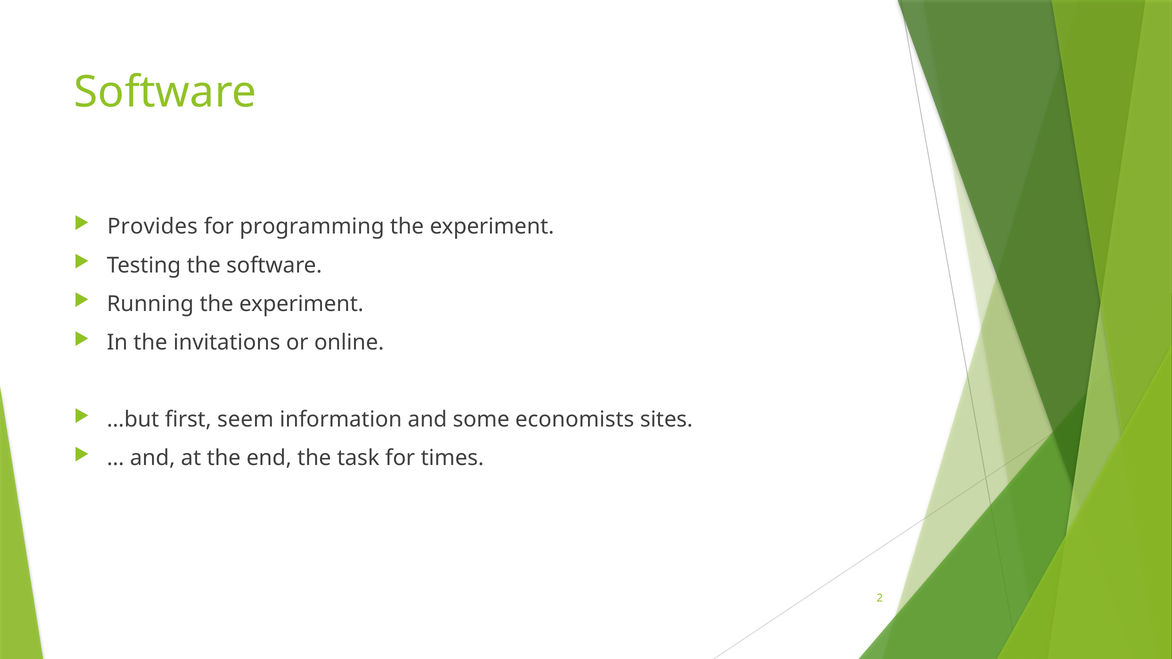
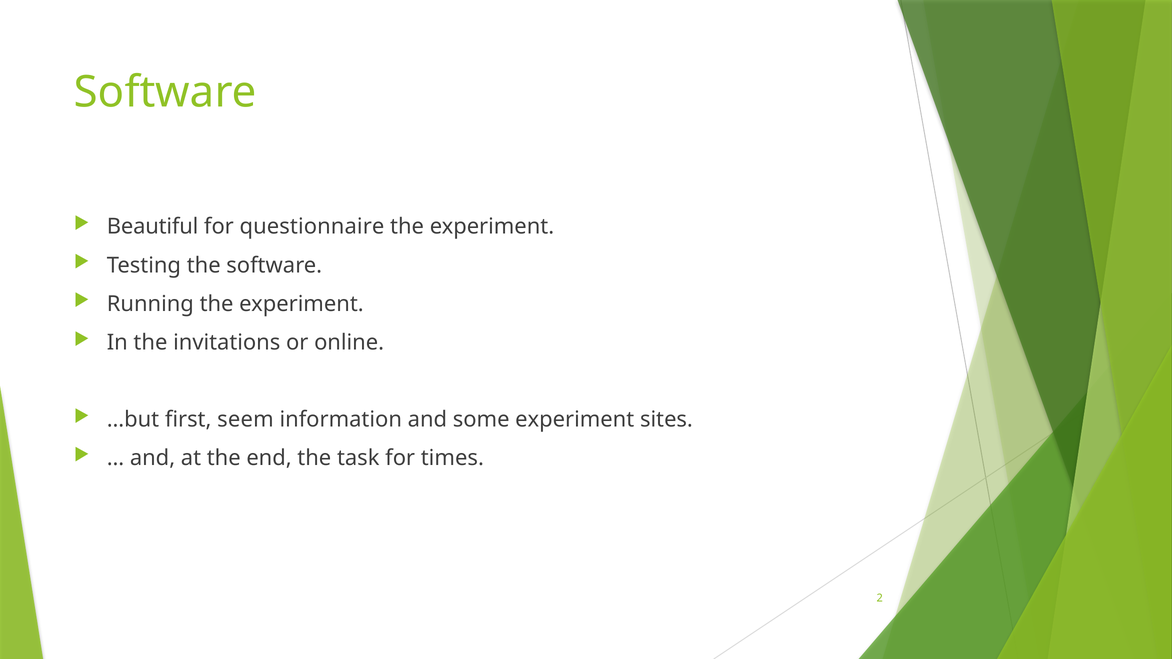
Provides: Provides -> Beautiful (153, 227)
programming: programming -> questionnaire (312, 227)
some economists: economists -> experiment (575, 420)
